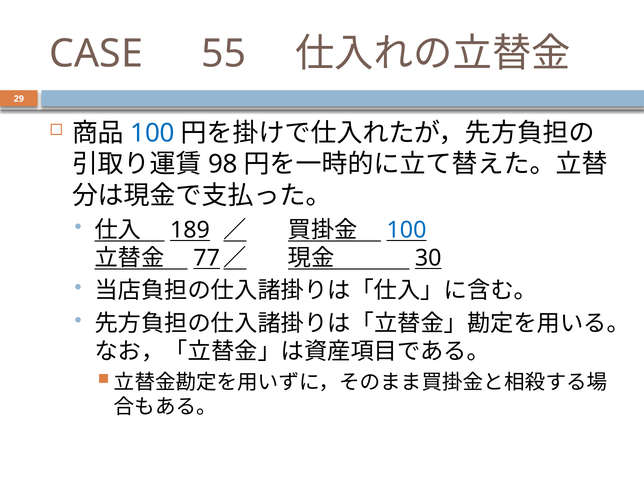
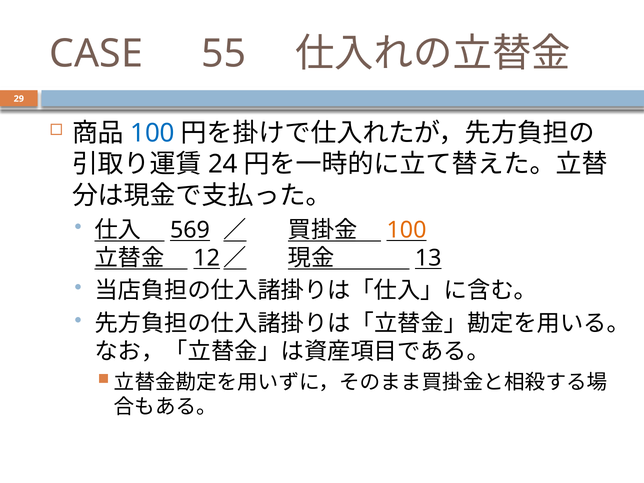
98: 98 -> 24 (223, 164)
189: 189 -> 569 (190, 230)
100 colour: blue -> orange (406, 230)
77: 77 -> 12 (207, 258)
30: 30 -> 13 (428, 258)
